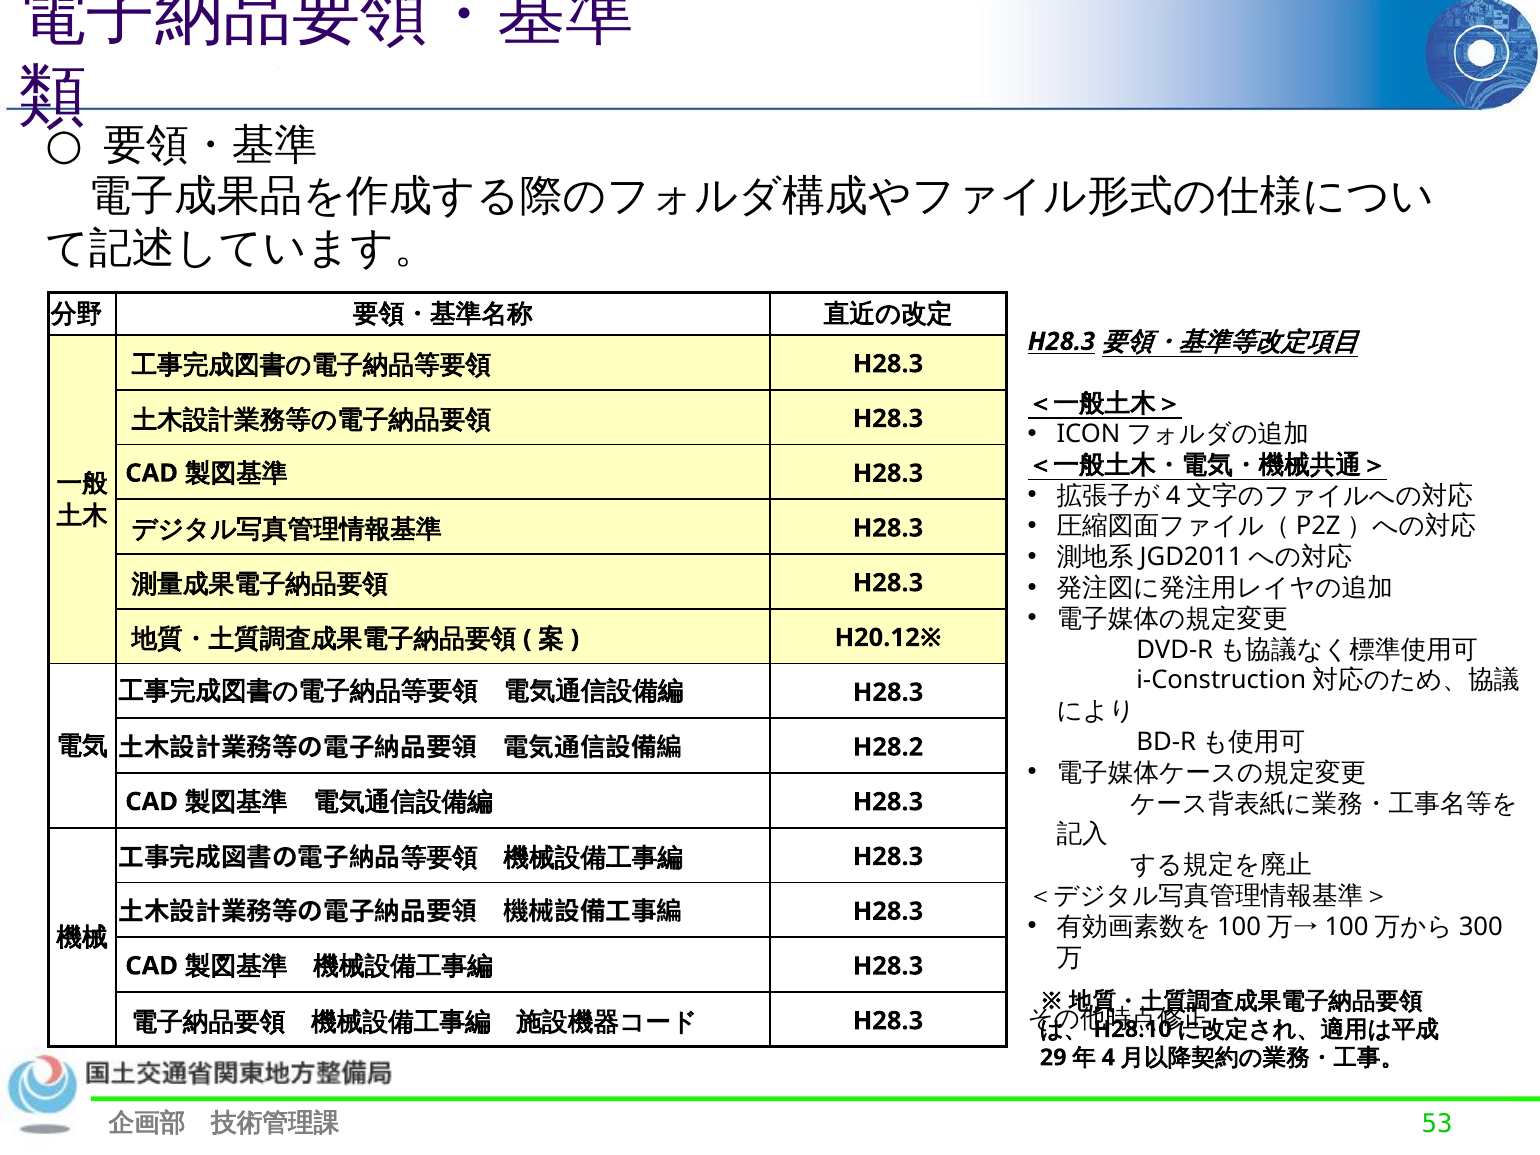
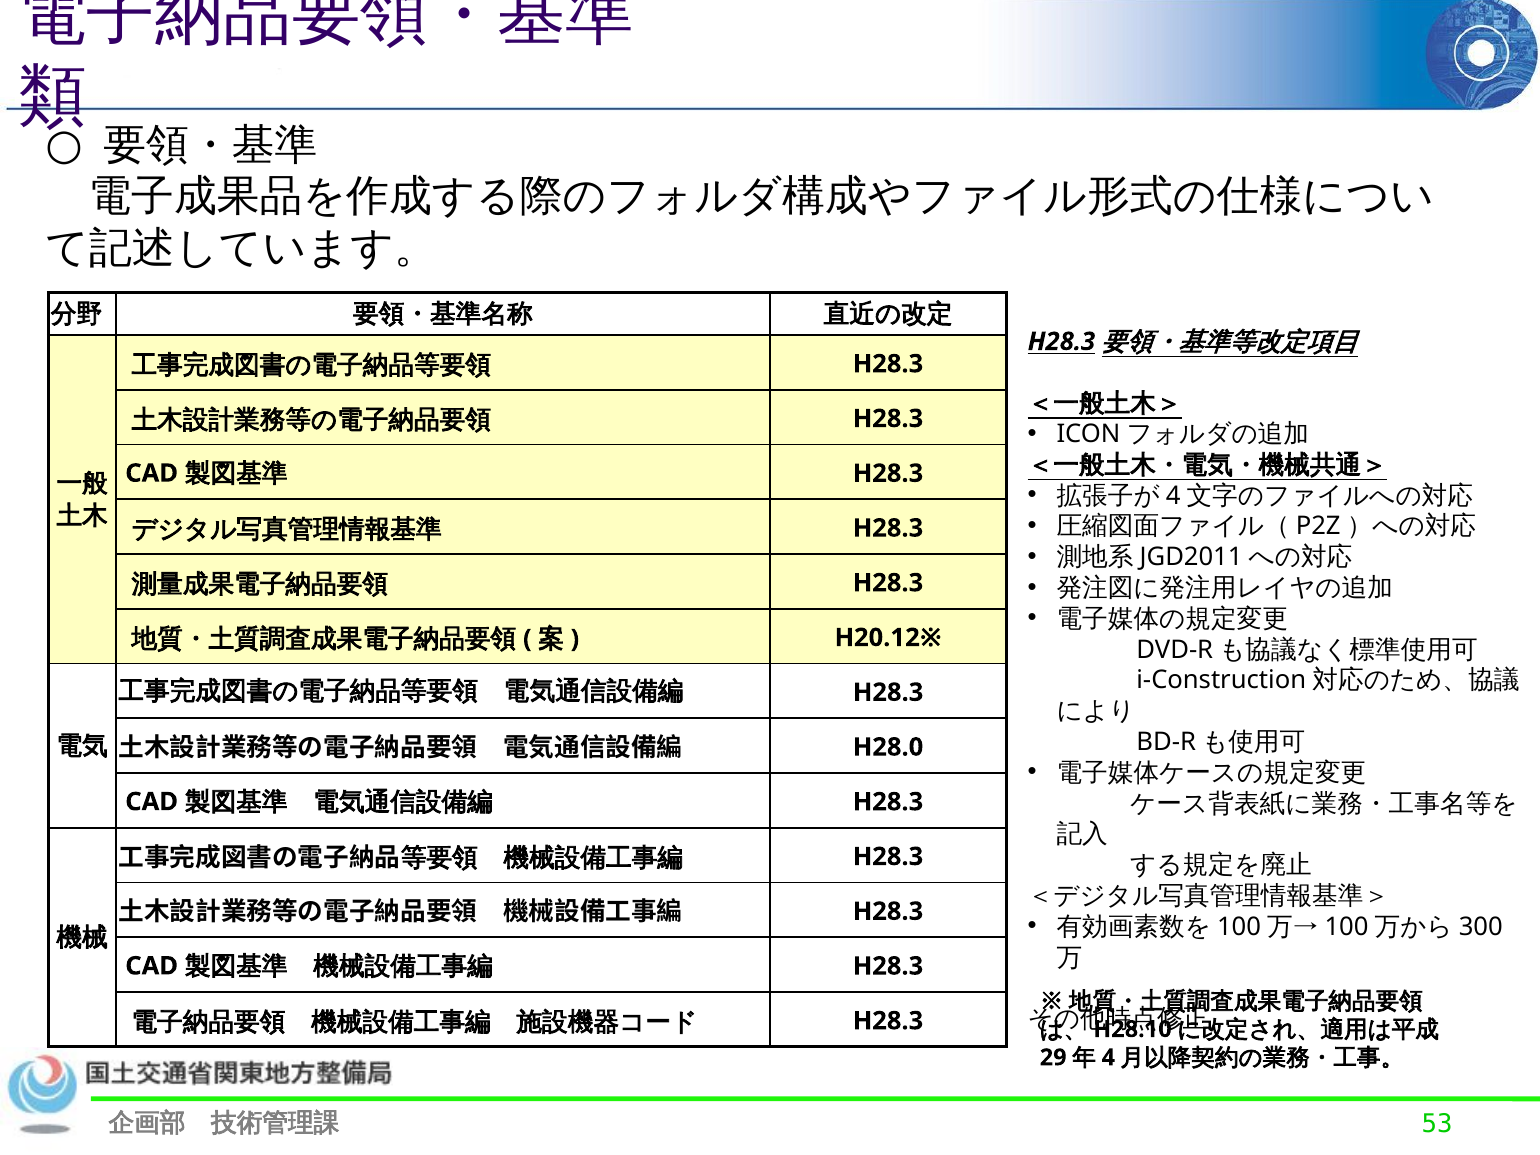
H28.2: H28.2 -> H28.0 (888, 747)
